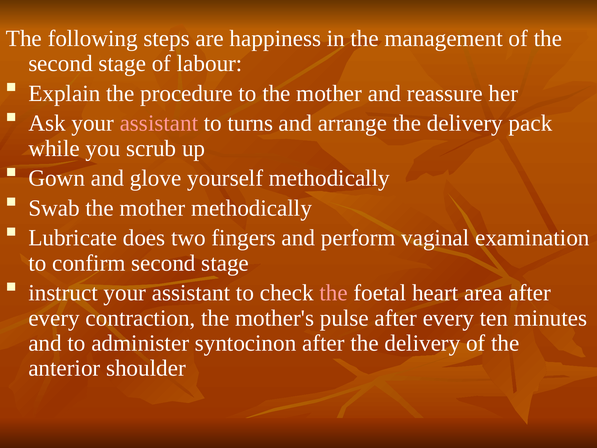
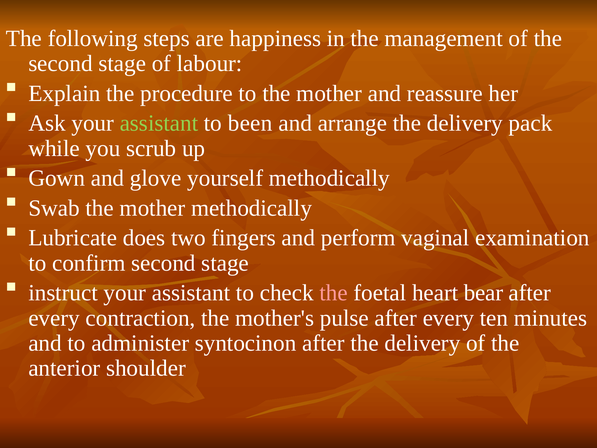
assistant colour: pink -> light green (159, 123)
turns: turns -> been (250, 123)
area: area -> bear (483, 293)
